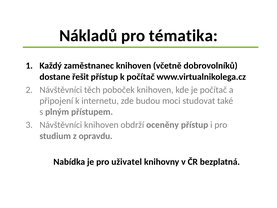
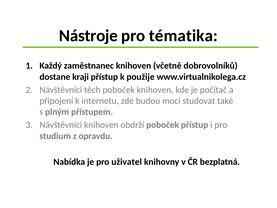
Nákladů: Nákladů -> Nástroje (88, 36)
řešit: řešit -> kraji (81, 77)
k počítač: počítač -> použije (141, 77)
obdrží oceněny: oceněny -> poboček (163, 125)
